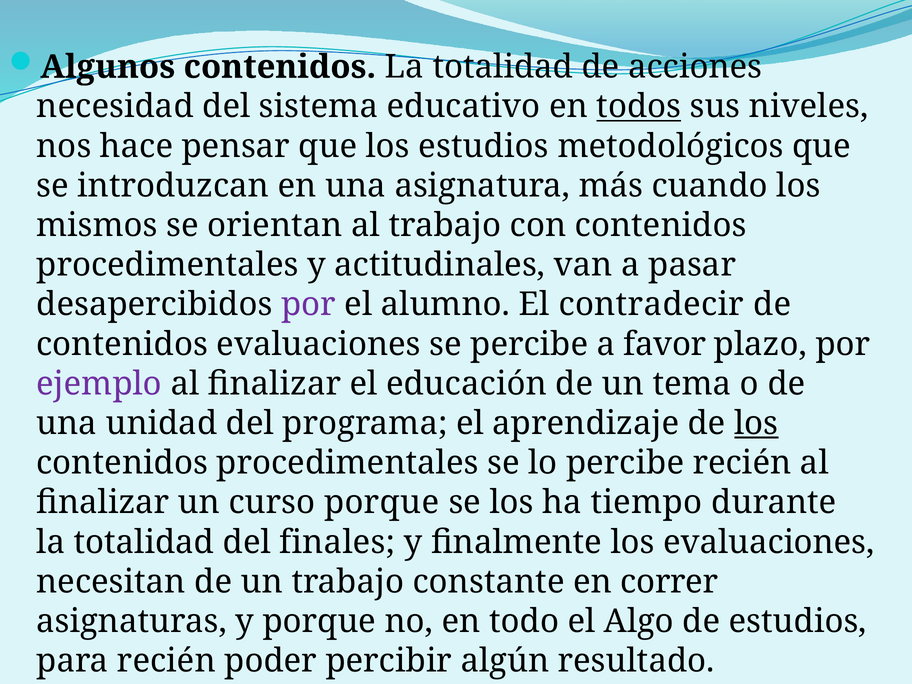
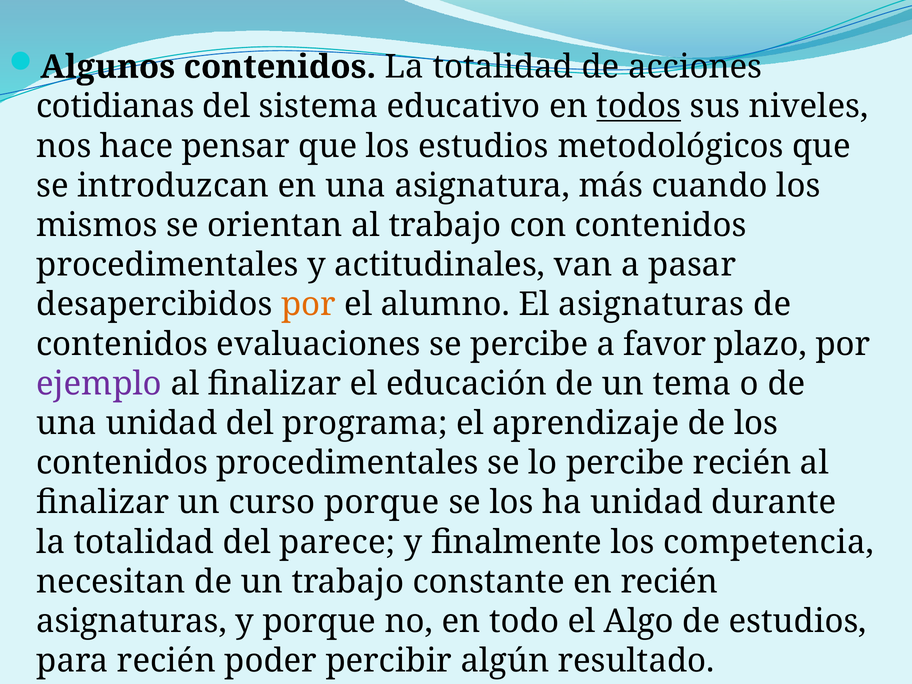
necesidad: necesidad -> cotidianas (115, 107)
por colour: purple -> orange (308, 305)
El contradecir: contradecir -> asignaturas (651, 305)
los underline: present -> none (756, 423)
ha tiempo: tiempo -> unidad (647, 503)
finales: finales -> parece (337, 542)
los evaluaciones: evaluaciones -> competencia (769, 542)
en correr: correr -> recién (669, 582)
